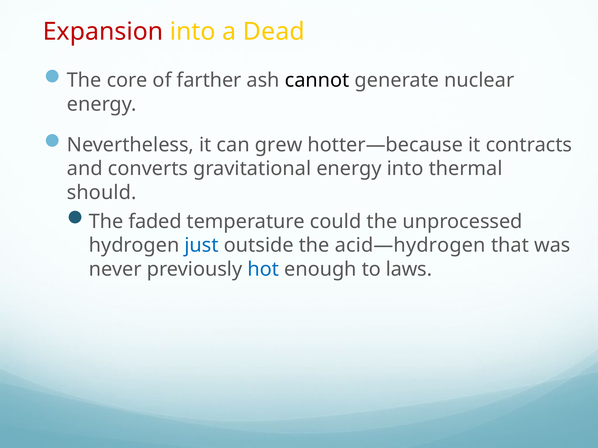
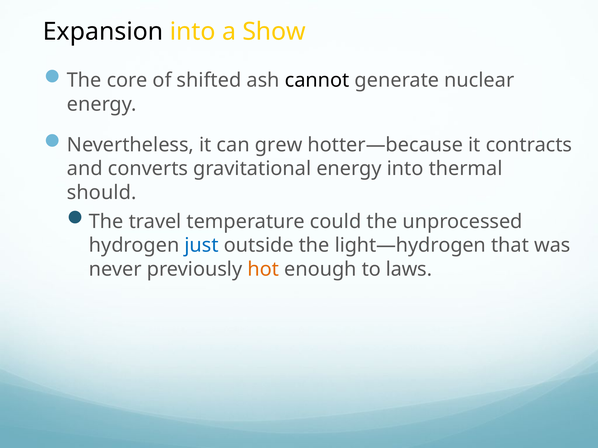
Expansion colour: red -> black (103, 32)
Dead: Dead -> Show (274, 32)
farther: farther -> shifted (209, 81)
faded: faded -> travel (155, 222)
acid—hydrogen: acid—hydrogen -> light—hydrogen (410, 246)
hot colour: blue -> orange (263, 270)
